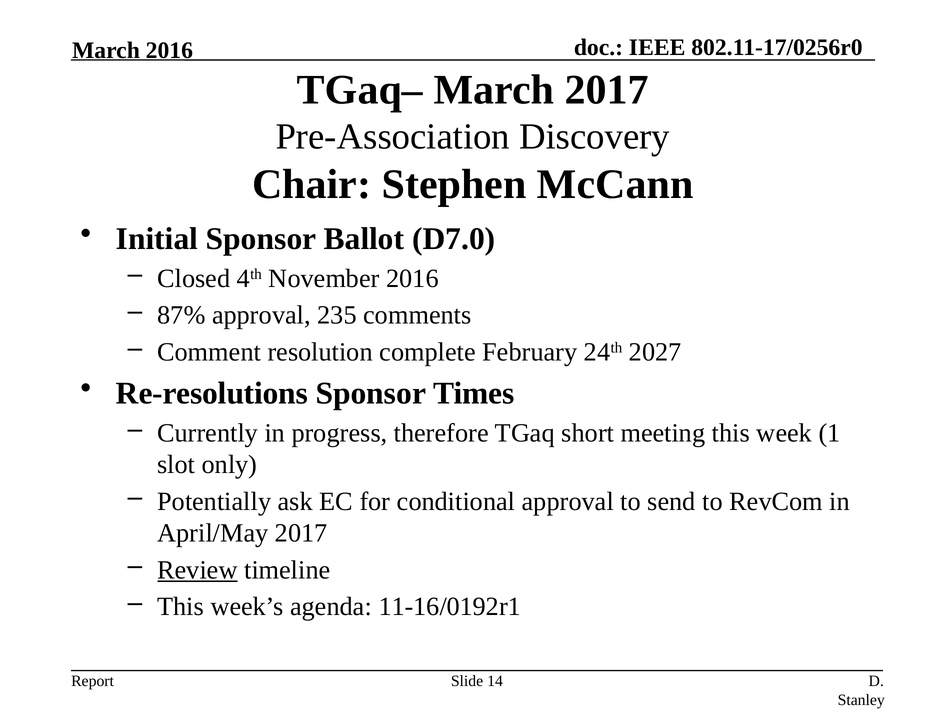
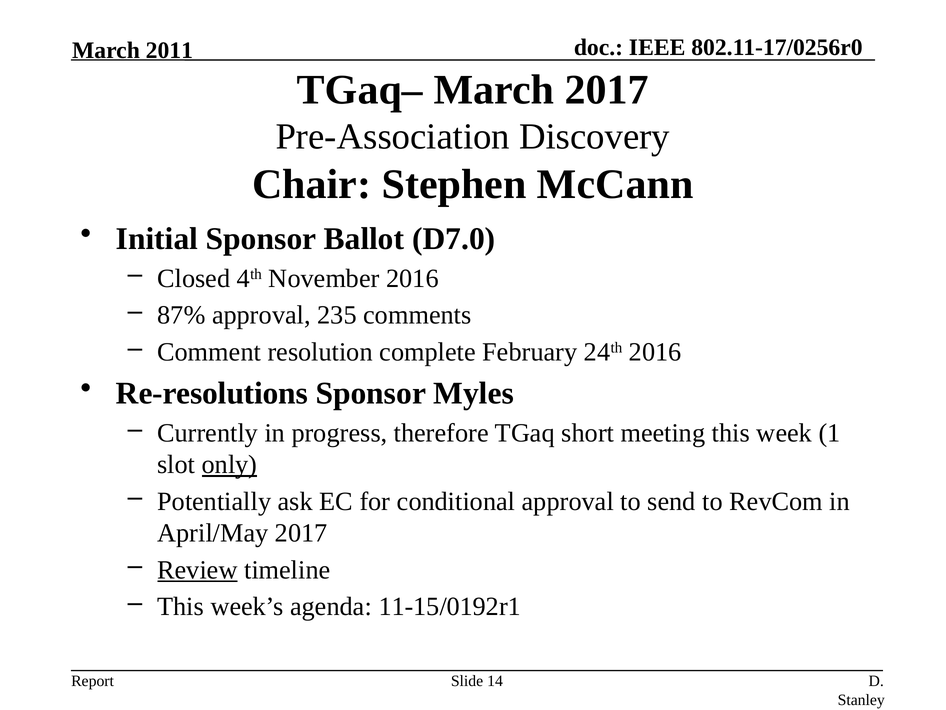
March 2016: 2016 -> 2011 (169, 51)
24th 2027: 2027 -> 2016 (655, 352)
Times: Times -> Myles (474, 393)
only underline: none -> present (230, 464)
11-16/0192r1: 11-16/0192r1 -> 11-15/0192r1 (450, 606)
